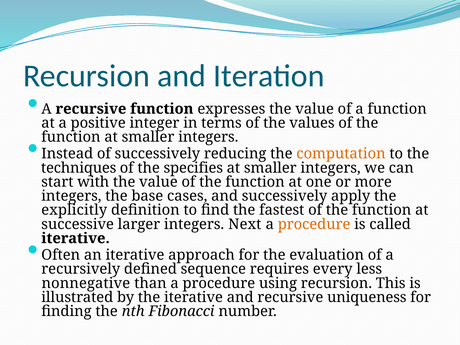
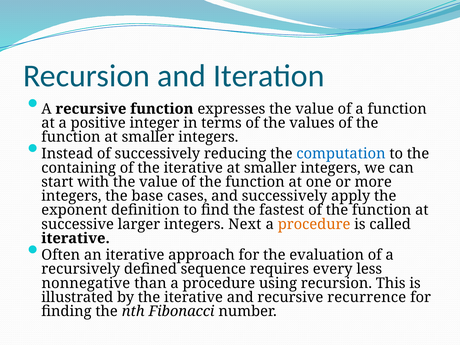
computation colour: orange -> blue (341, 154)
techniques: techniques -> containing (79, 168)
of the specifies: specifies -> iterative (193, 168)
explicitly: explicitly -> exponent (74, 210)
uniqueness: uniqueness -> recurrence (367, 297)
